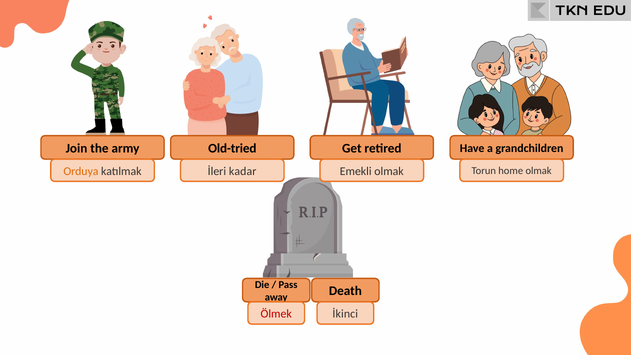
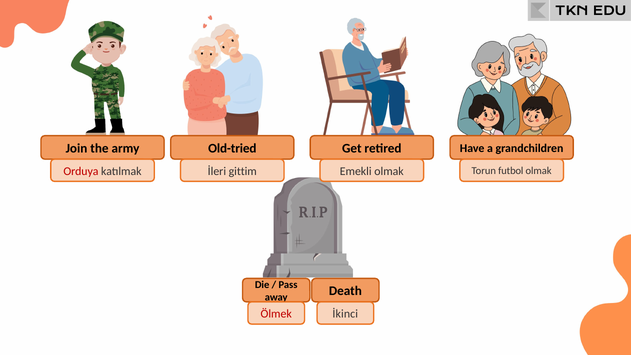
Orduya colour: orange -> red (81, 171)
kadar: kadar -> gittim (243, 171)
home: home -> futbol (511, 171)
